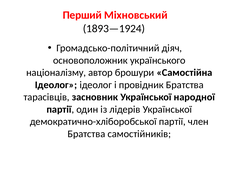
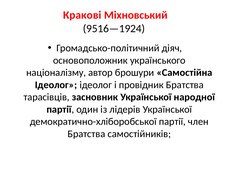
Перший: Перший -> Кракові (82, 15)
1893—1924: 1893—1924 -> 9516—1924 (114, 29)
